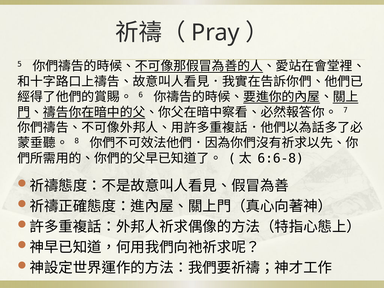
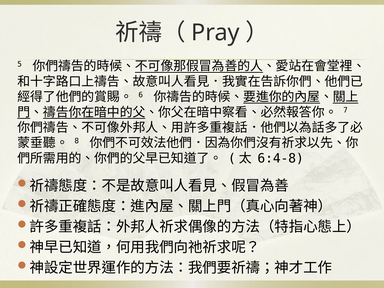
6:6-8: 6:6-8 -> 6:4-8 (281, 158)
